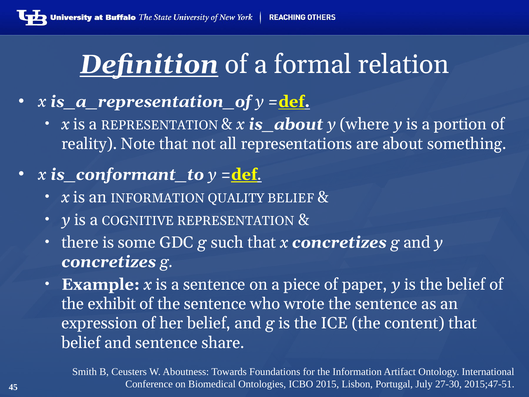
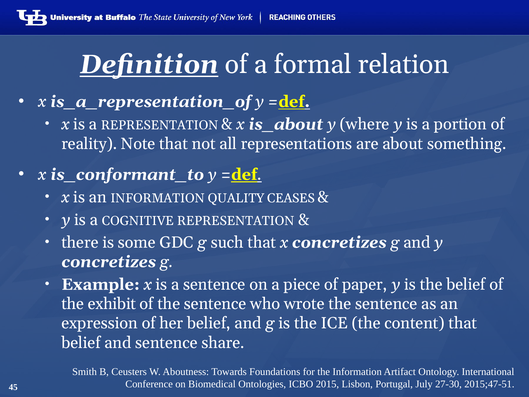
QUALITY BELIEF: BELIEF -> CEASES (291, 198)
